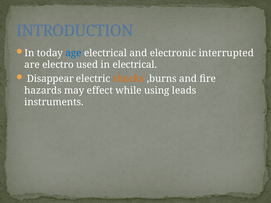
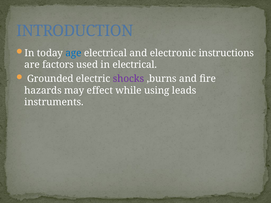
interrupted: interrupted -> instructions (226, 53)
electro: electro -> factors (58, 65)
Disappear: Disappear -> Grounded (50, 79)
shocks colour: orange -> purple (128, 79)
